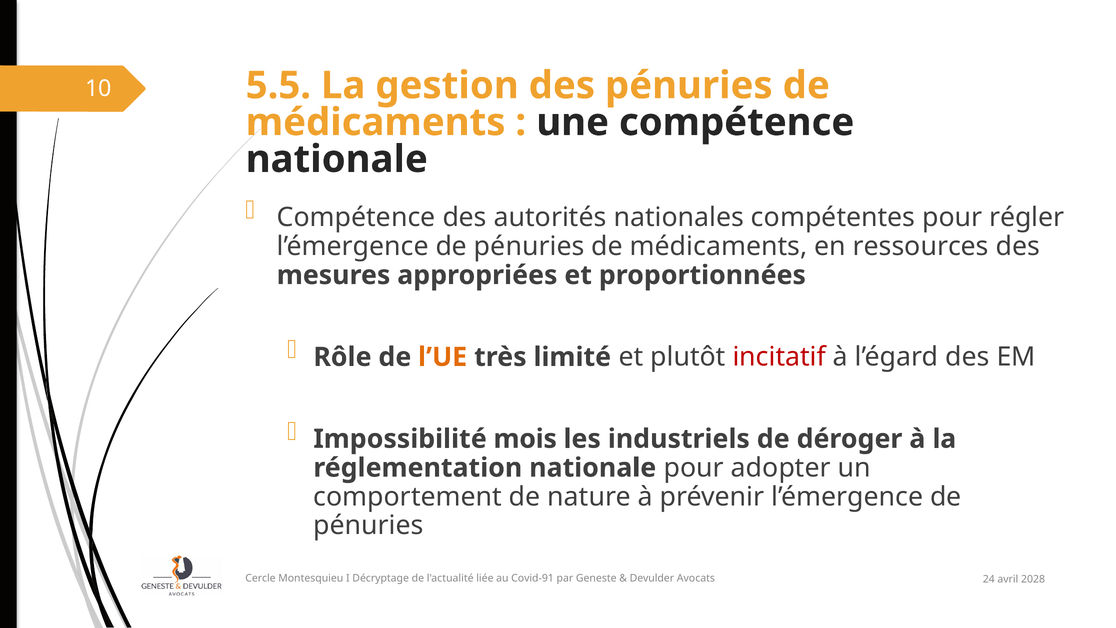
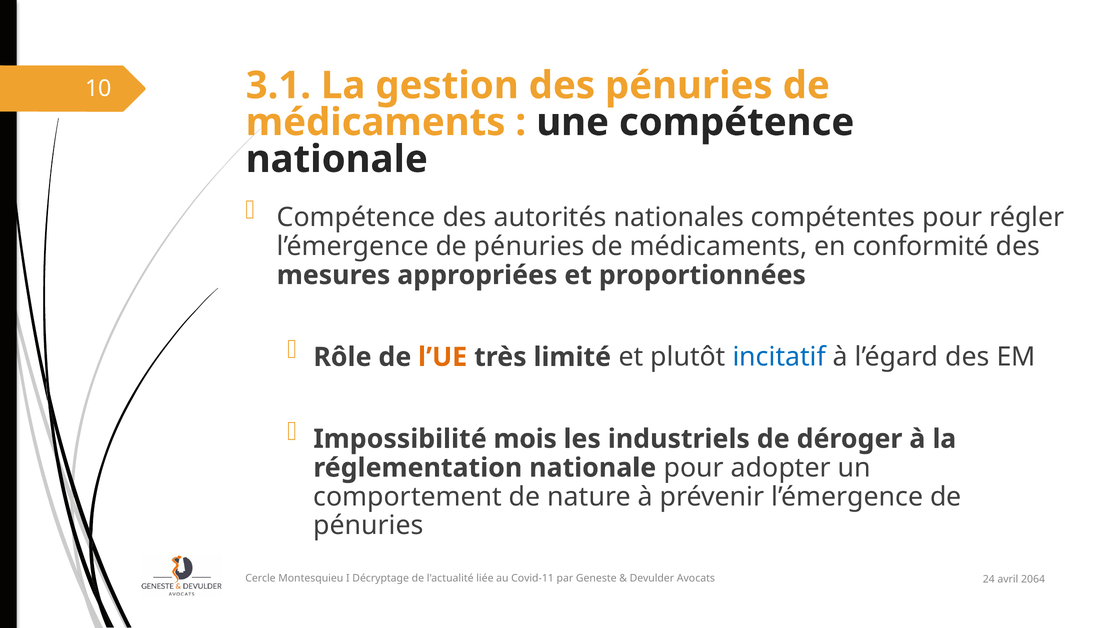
5.5: 5.5 -> 3.1 (278, 86)
ressources: ressources -> conformité (921, 246)
incitatif colour: red -> blue (779, 357)
Covid-91: Covid-91 -> Covid-11 (533, 578)
2028: 2028 -> 2064 (1033, 579)
